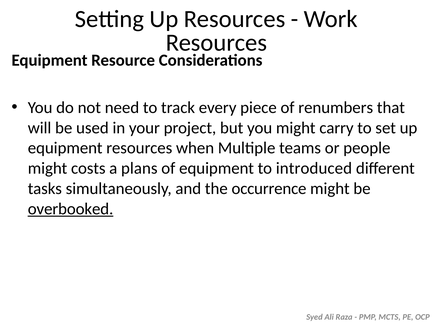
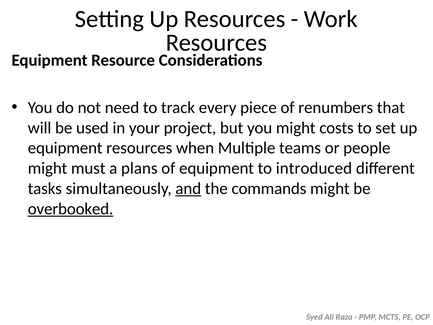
carry: carry -> costs (336, 128)
costs: costs -> must (88, 168)
and underline: none -> present (188, 188)
occurrence: occurrence -> commands (269, 188)
